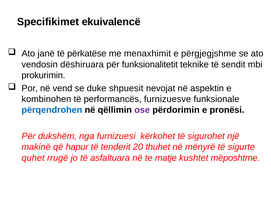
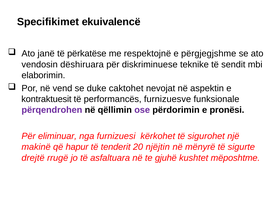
menaxhimit: menaxhimit -> respektojnë (147, 54)
funksionalitetit: funksionalitetit -> diskriminuese (150, 65)
prokurimin: prokurimin -> elaborimin (43, 75)
shpuesit: shpuesit -> caktohet (126, 88)
kombinohen: kombinohen -> kontraktuesit (46, 99)
përqendrohen colour: blue -> purple (52, 110)
dukshëm: dukshëm -> eliminuar (57, 136)
thuhet: thuhet -> njëjtin (158, 147)
quhet: quhet -> drejtë (33, 158)
matje: matje -> gjuhë (166, 158)
